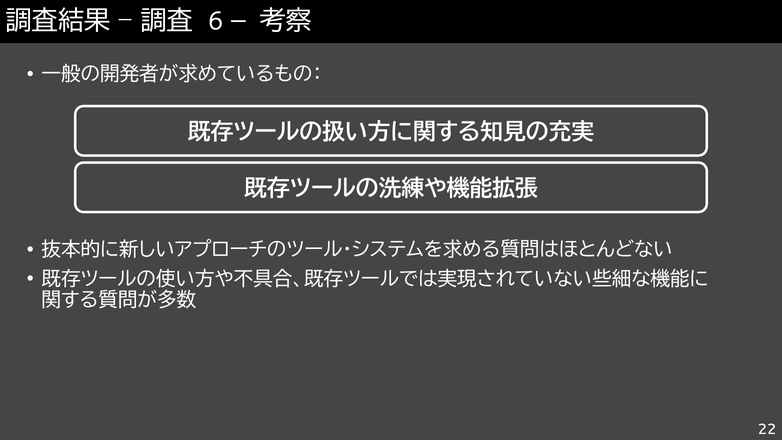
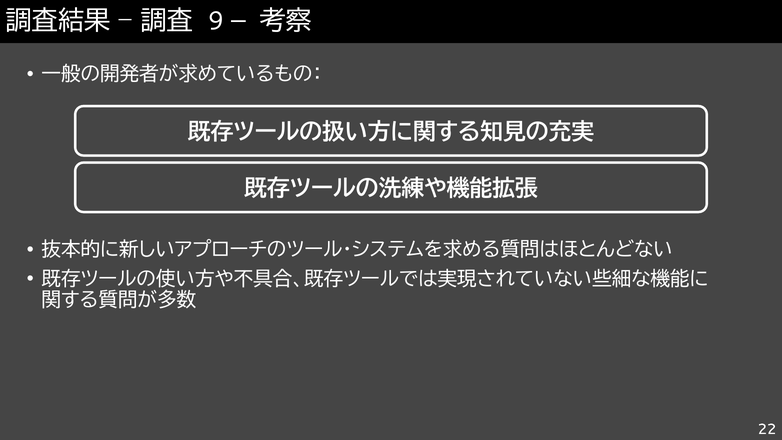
6: 6 -> 9 (216, 21)
